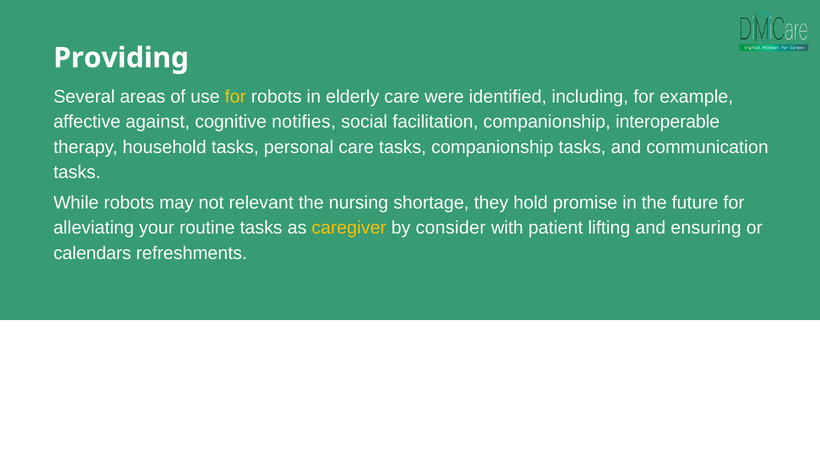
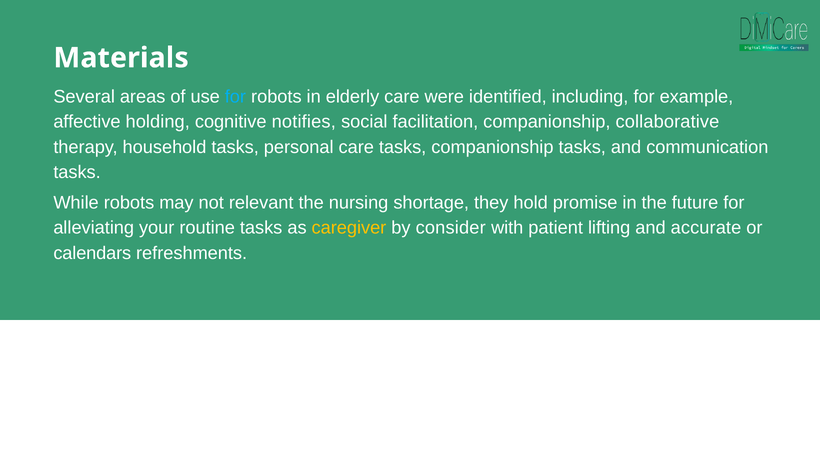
Providing: Providing -> Materials (121, 58)
for colour: yellow -> light blue (235, 97)
against: against -> holding (158, 122)
interoperable: interoperable -> collaborative (667, 122)
ensuring: ensuring -> accurate (706, 228)
